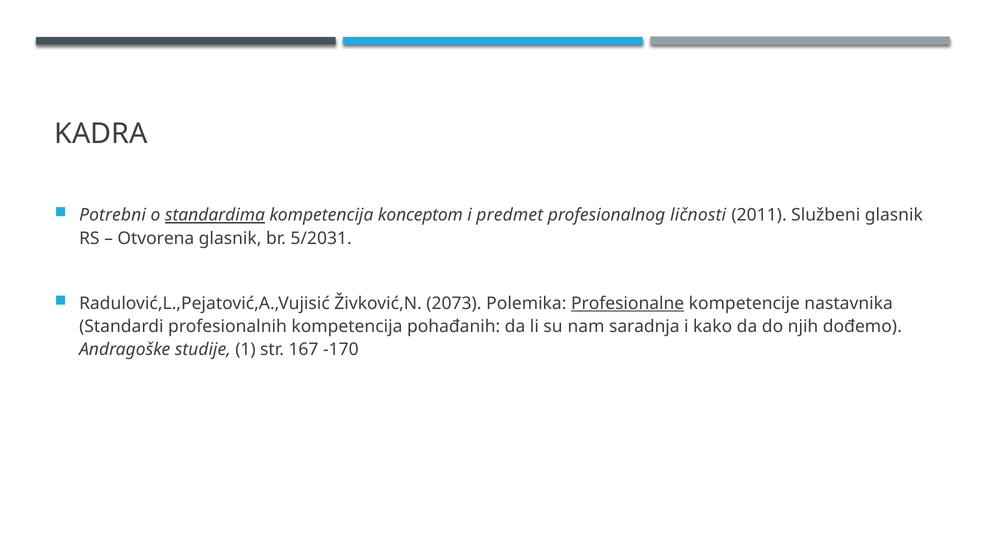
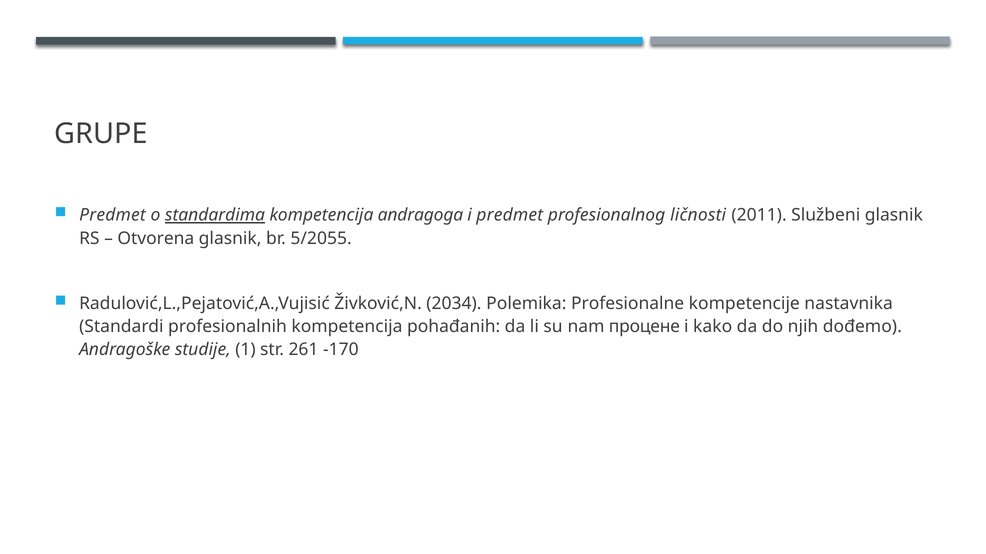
KADRA: KADRA -> GRUPE (101, 134)
Potrebni: Potrebni -> Predmet (112, 215)
konceptom: konceptom -> andragoga (420, 215)
5/2031: 5/2031 -> 5/2055 (321, 239)
2073: 2073 -> 2034 (454, 304)
Profesionalne underline: present -> none (628, 304)
saradnja: saradnja -> процене (644, 327)
167: 167 -> 261 (303, 350)
